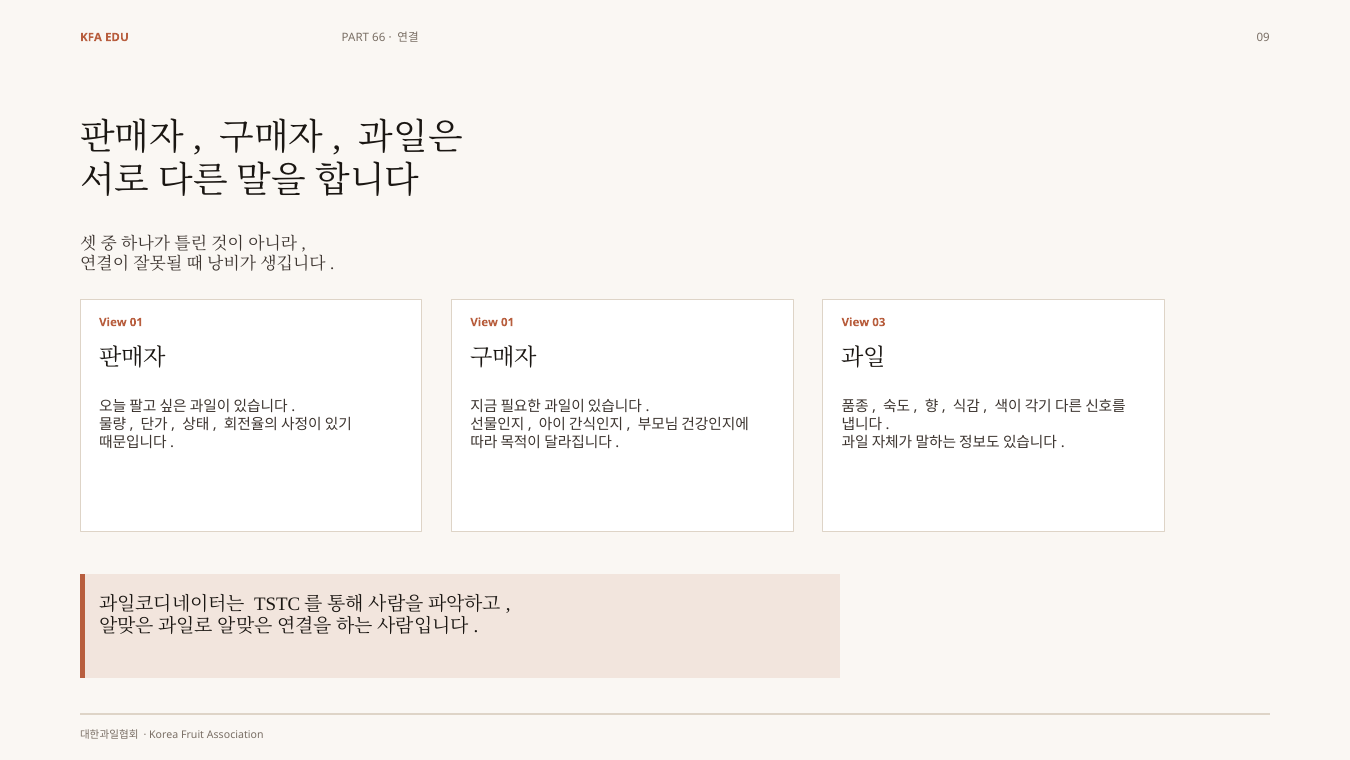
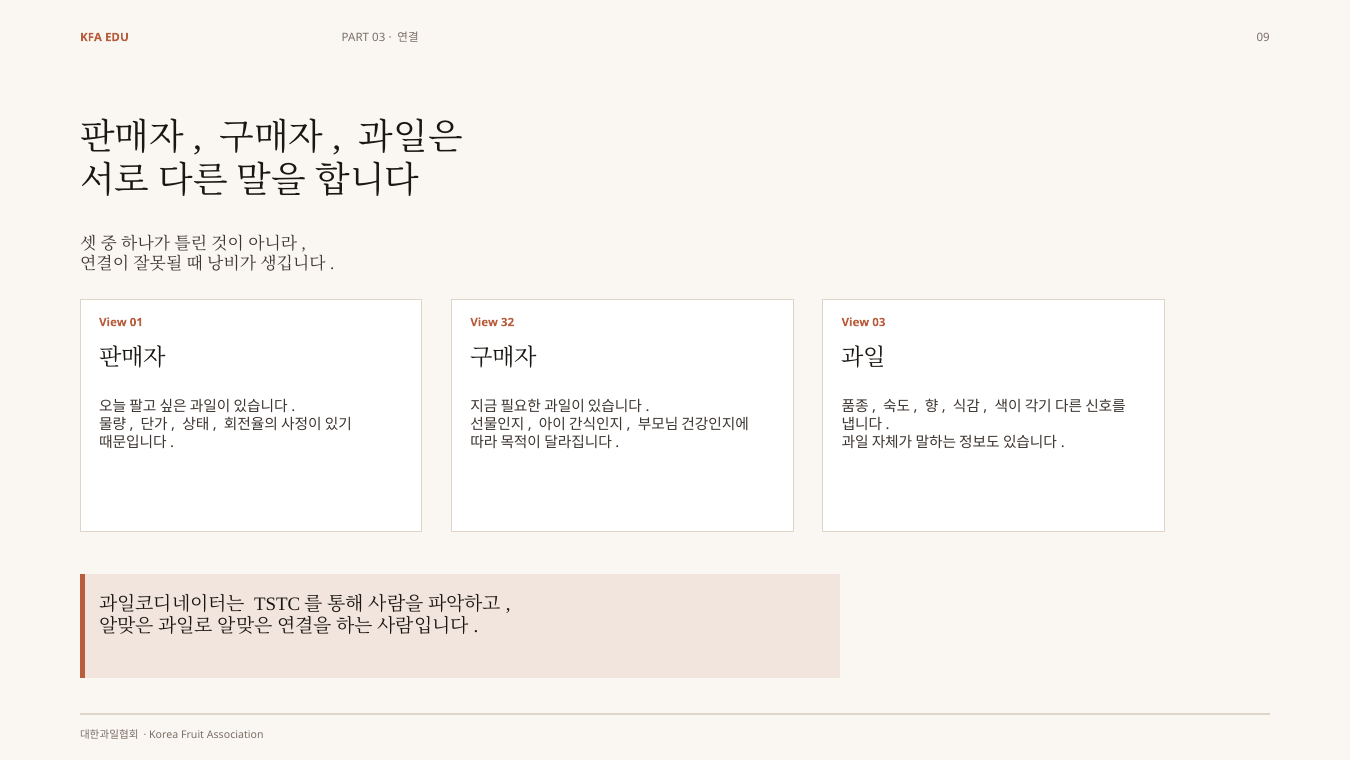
PART 66: 66 -> 03 (379, 37)
01: 01 -> 32 (508, 322)
